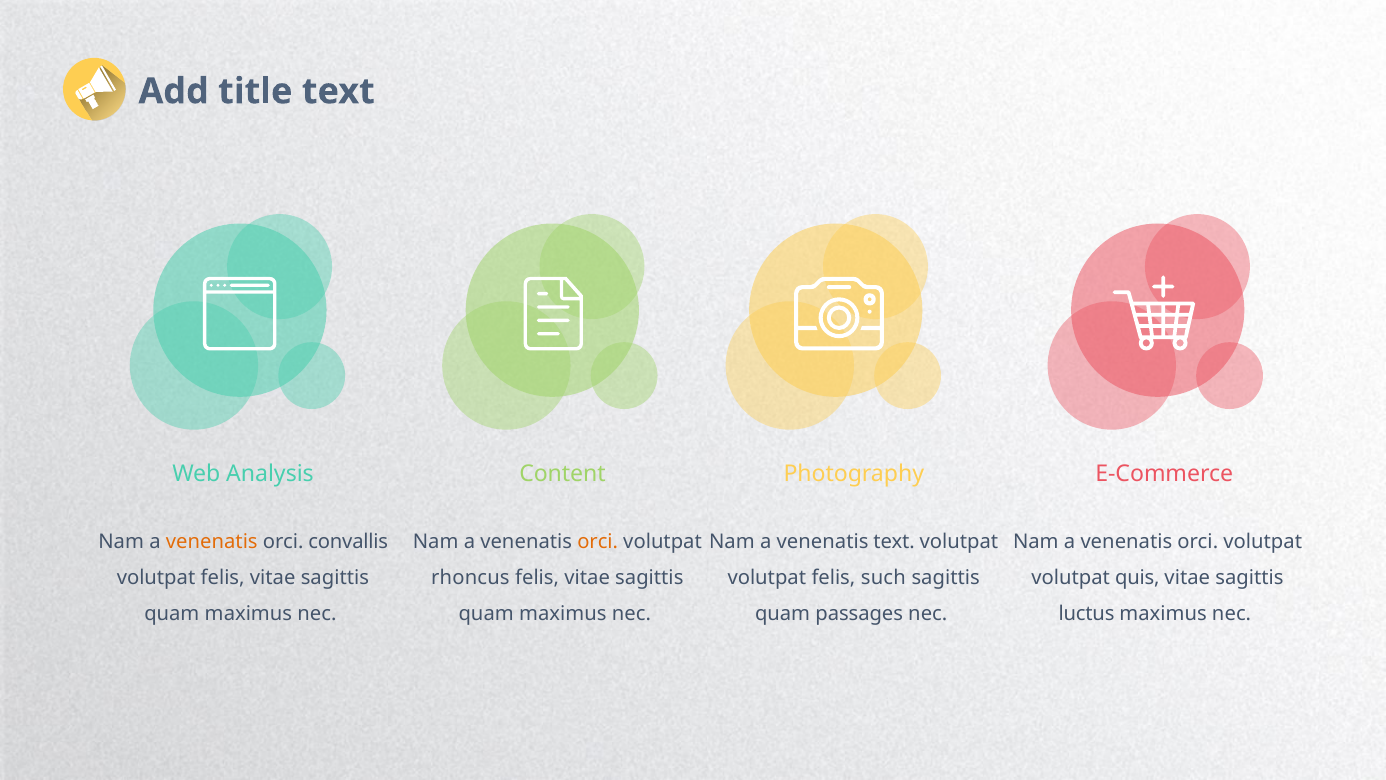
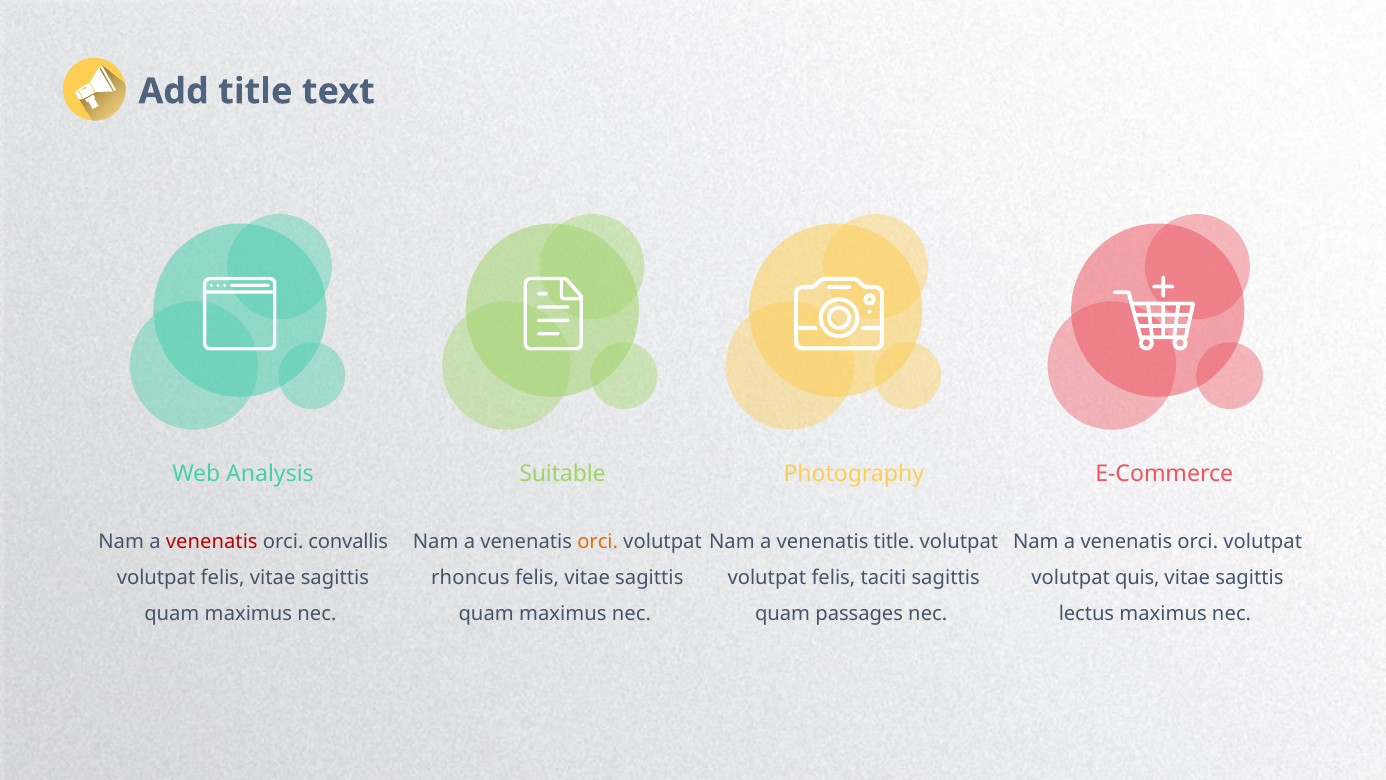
Content: Content -> Suitable (563, 474)
venenatis colour: orange -> red (212, 541)
venenatis text: text -> title (894, 541)
such: such -> taciti (884, 578)
luctus: luctus -> lectus (1086, 614)
